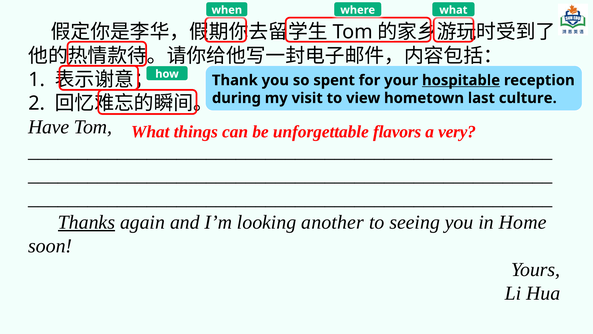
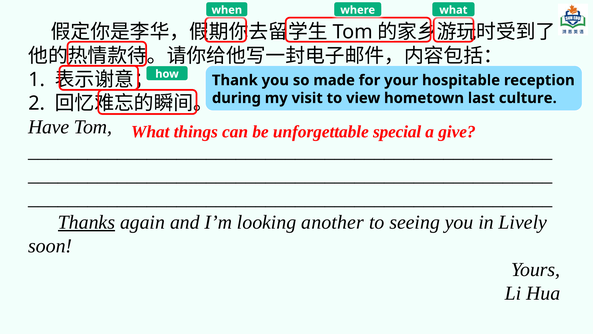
spent: spent -> made (334, 80)
hospitable underline: present -> none (461, 80)
flavors: flavors -> special (397, 132)
very: very -> give (457, 132)
Home: Home -> Lively (523, 222)
